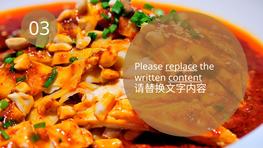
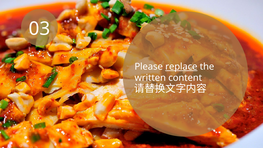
content underline: present -> none (185, 78)
